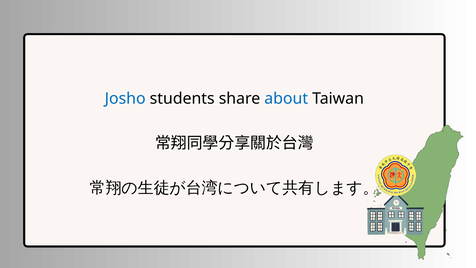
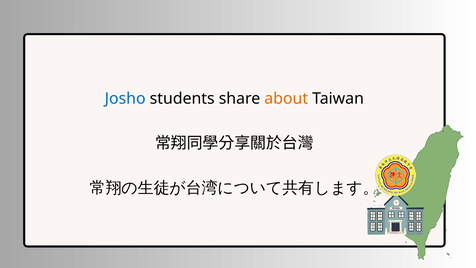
about colour: blue -> orange (286, 99)
